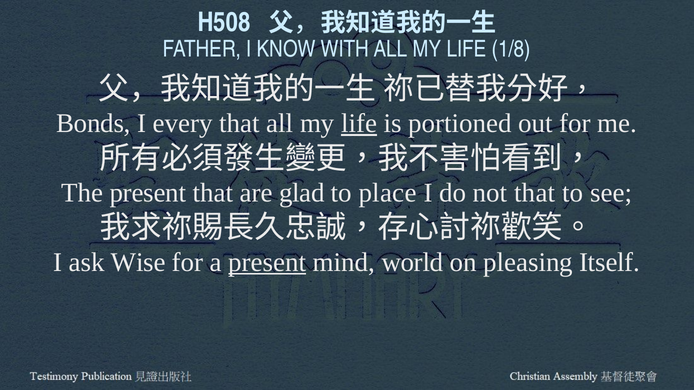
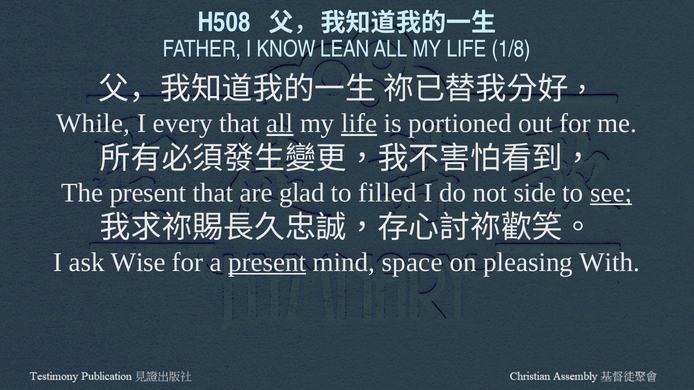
WITH: WITH -> LEAN (345, 49)
Bonds: Bonds -> While (93, 124)
all underline: none -> present (280, 124)
place: place -> filled (388, 193)
not that: that -> side (535, 193)
see underline: none -> present (611, 193)
world: world -> space (412, 262)
Itself: Itself -> With (610, 262)
